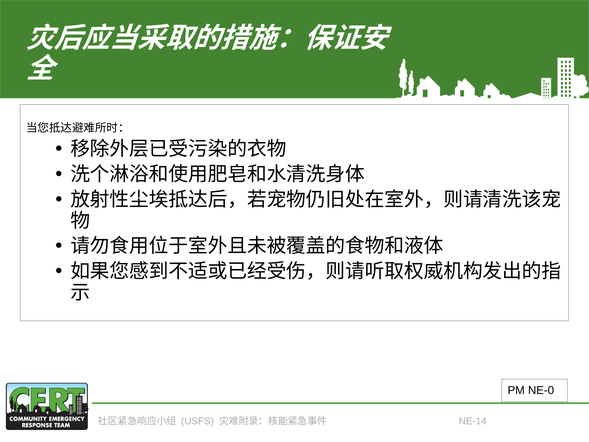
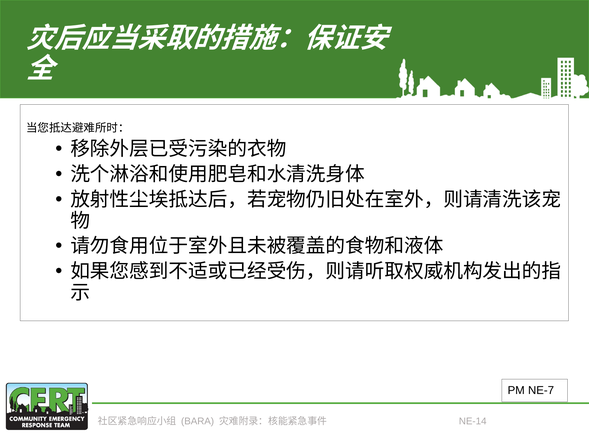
NE-0: NE-0 -> NE-7 (541, 390)
USFS: USFS -> BARA (198, 421)
